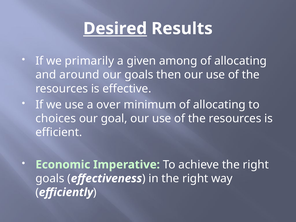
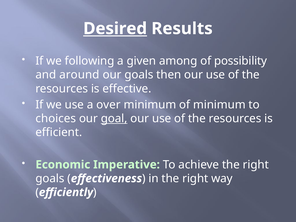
primarily: primarily -> following (90, 61)
among of allocating: allocating -> possibility (241, 61)
minimum of allocating: allocating -> minimum (219, 105)
goal underline: none -> present (114, 119)
